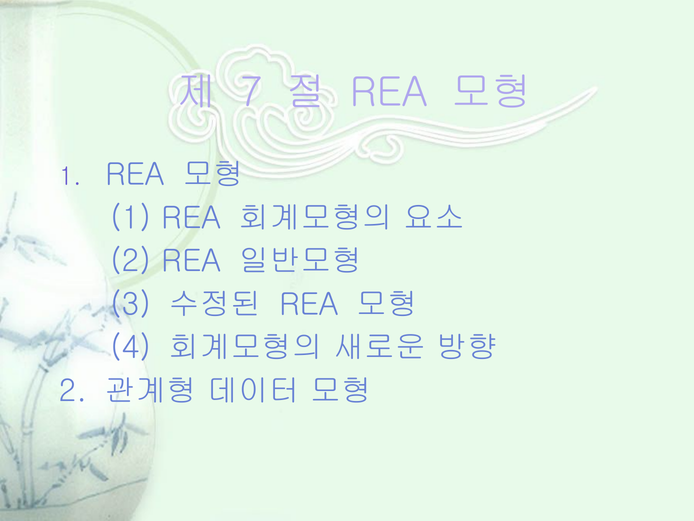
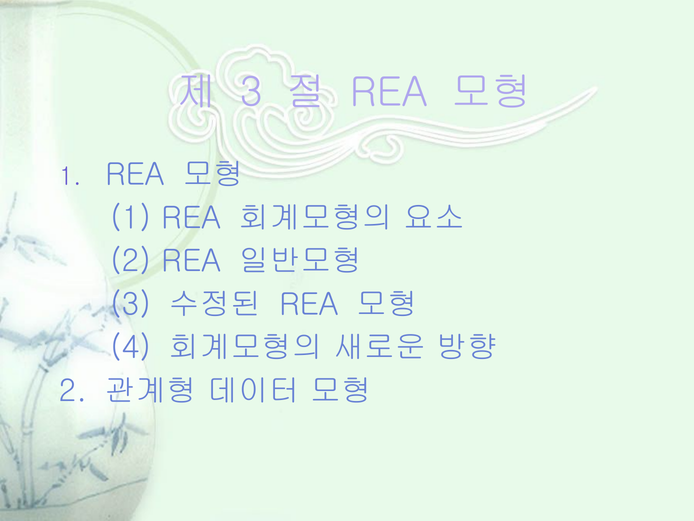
7: 7 -> 3 (251, 92)
